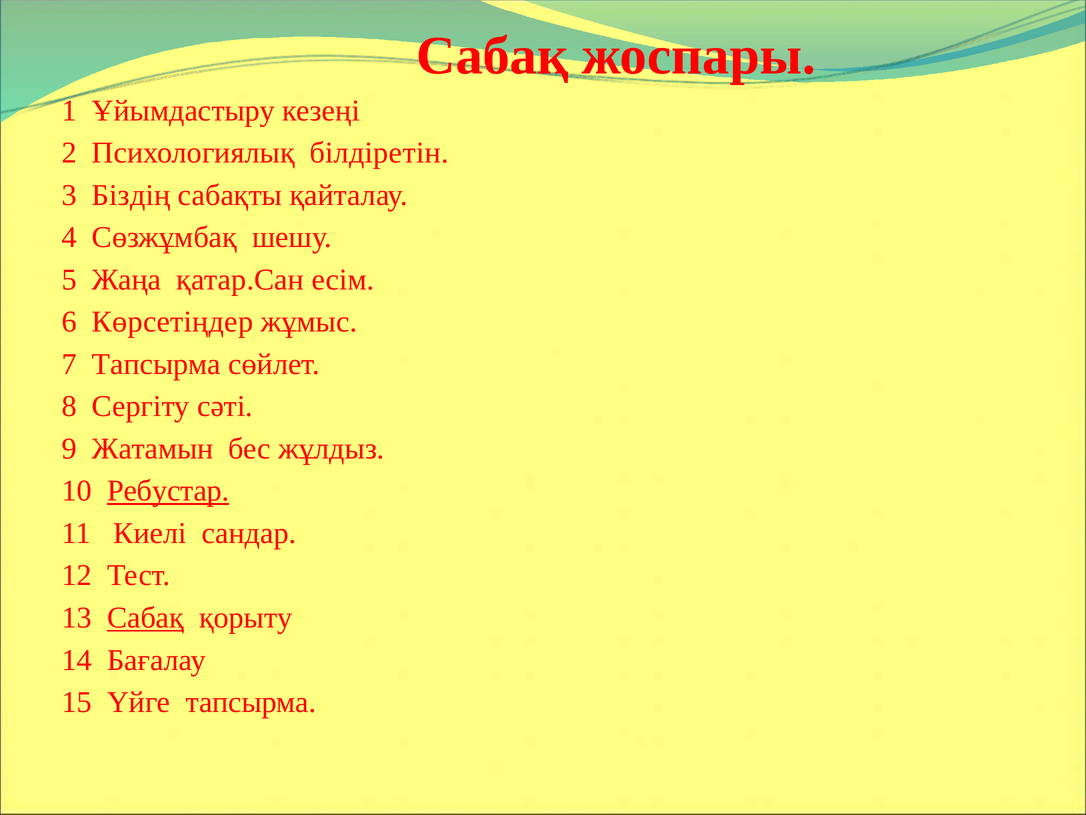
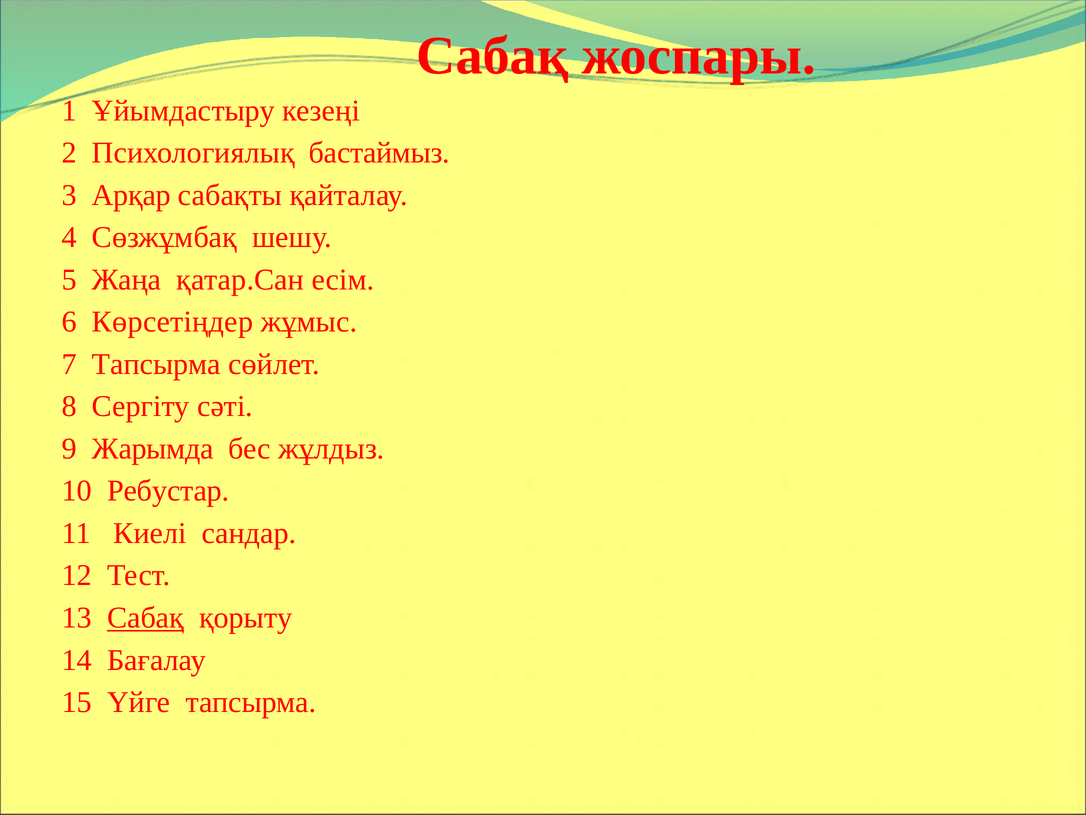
білдіретін: білдіретін -> бастаймыз (379, 153)
Біздің: Біздің -> Арқар (131, 195)
Жатамын: Жатамын -> Жарымда (153, 448)
Ребустар underline: present -> none (168, 491)
